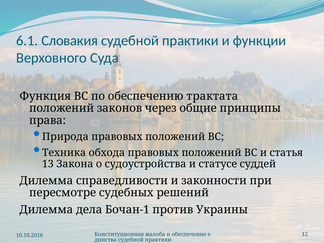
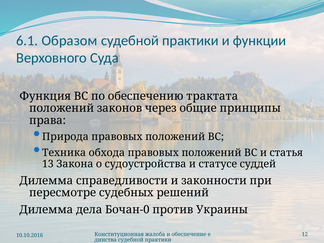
Словакия: Словакия -> Образом (70, 41)
Бочан-1: Бочан-1 -> Бочан-0 (127, 210)
